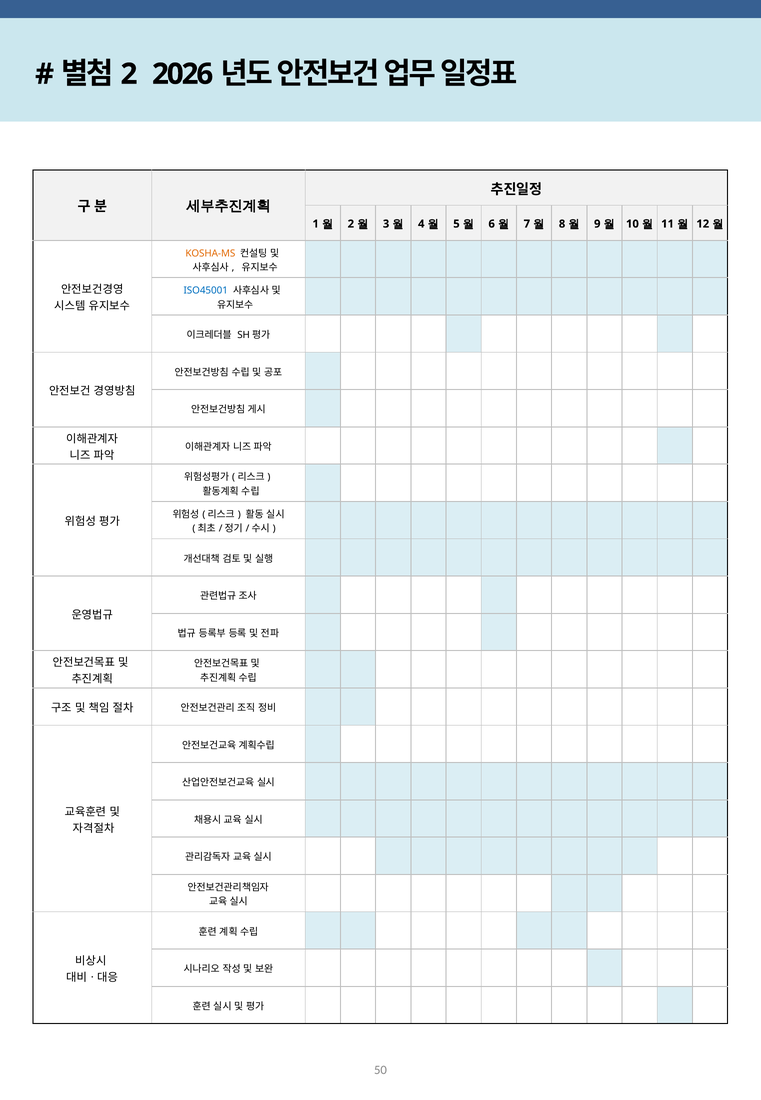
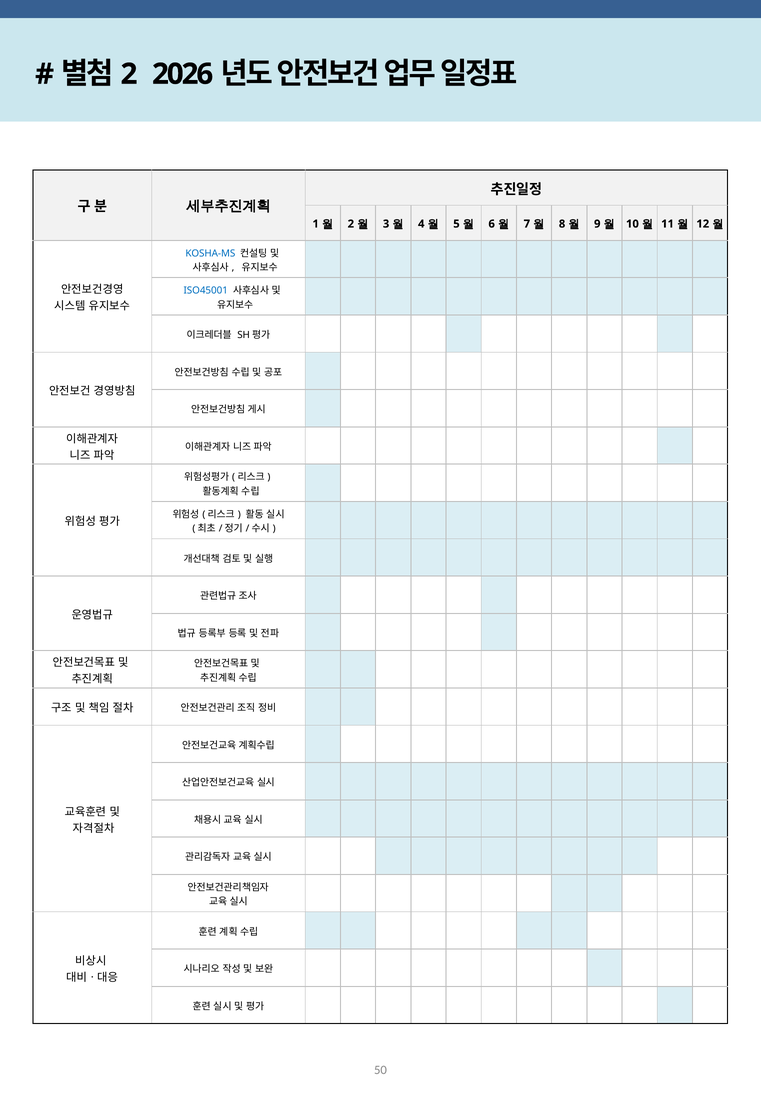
KOSHA-MS colour: orange -> blue (210, 253)
